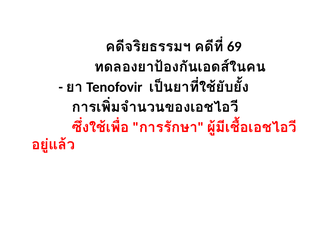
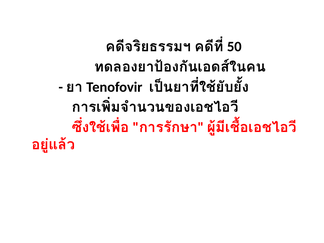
69: 69 -> 50 (234, 47)
